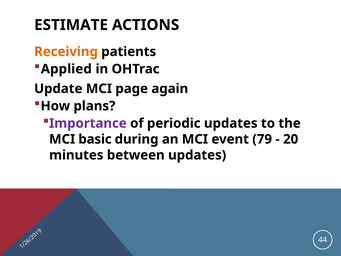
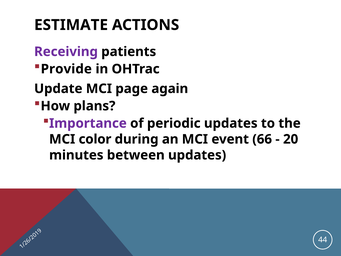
Receiving colour: orange -> purple (66, 52)
Applied: Applied -> Provide (66, 69)
basic: basic -> color (95, 139)
79: 79 -> 66 (262, 139)
